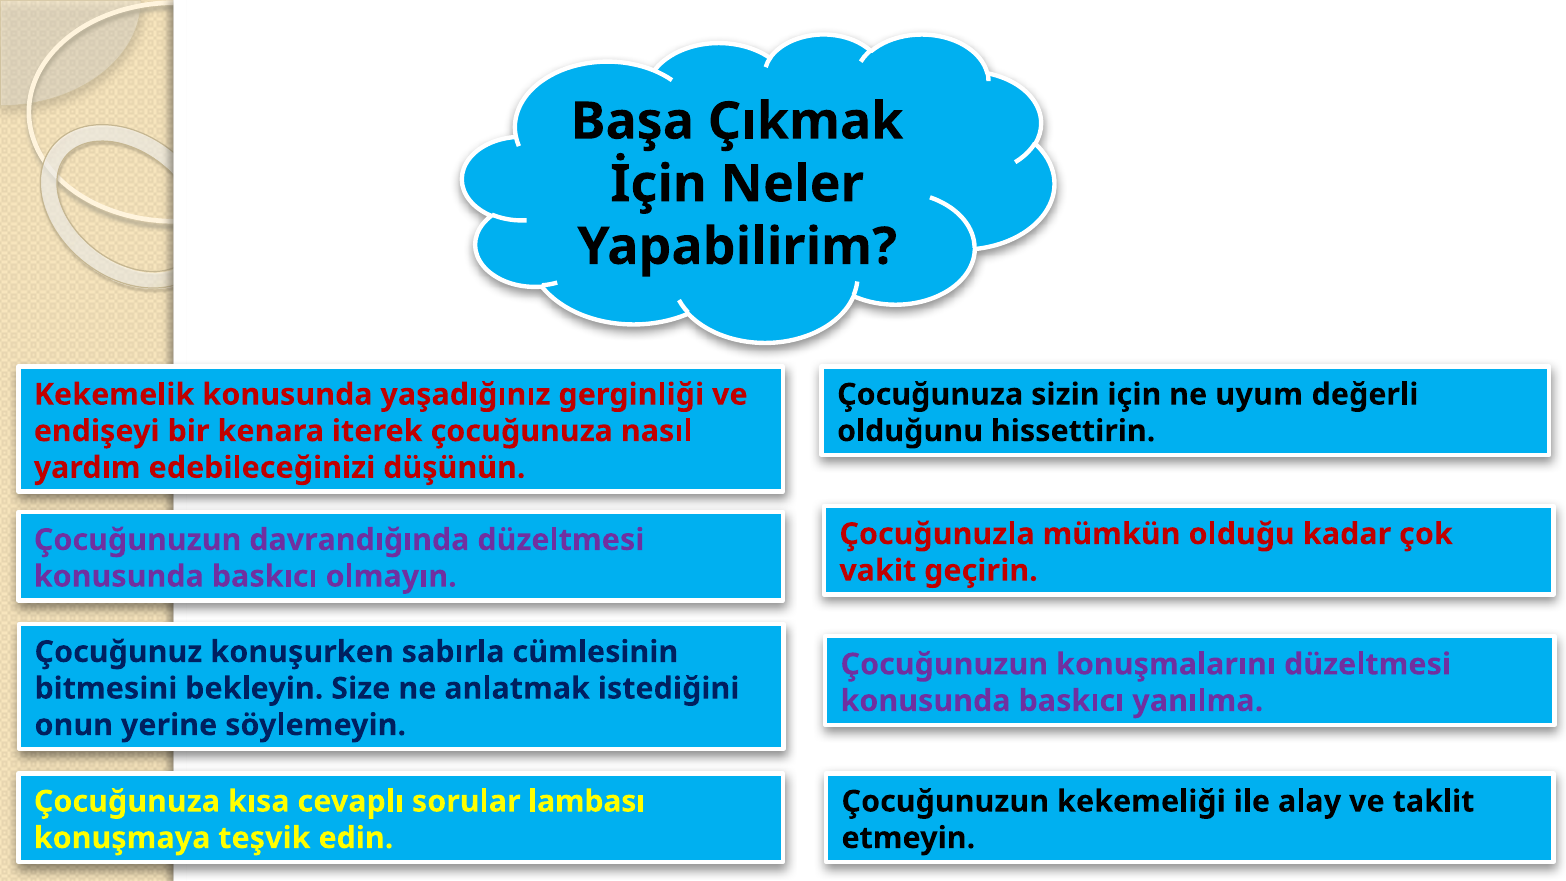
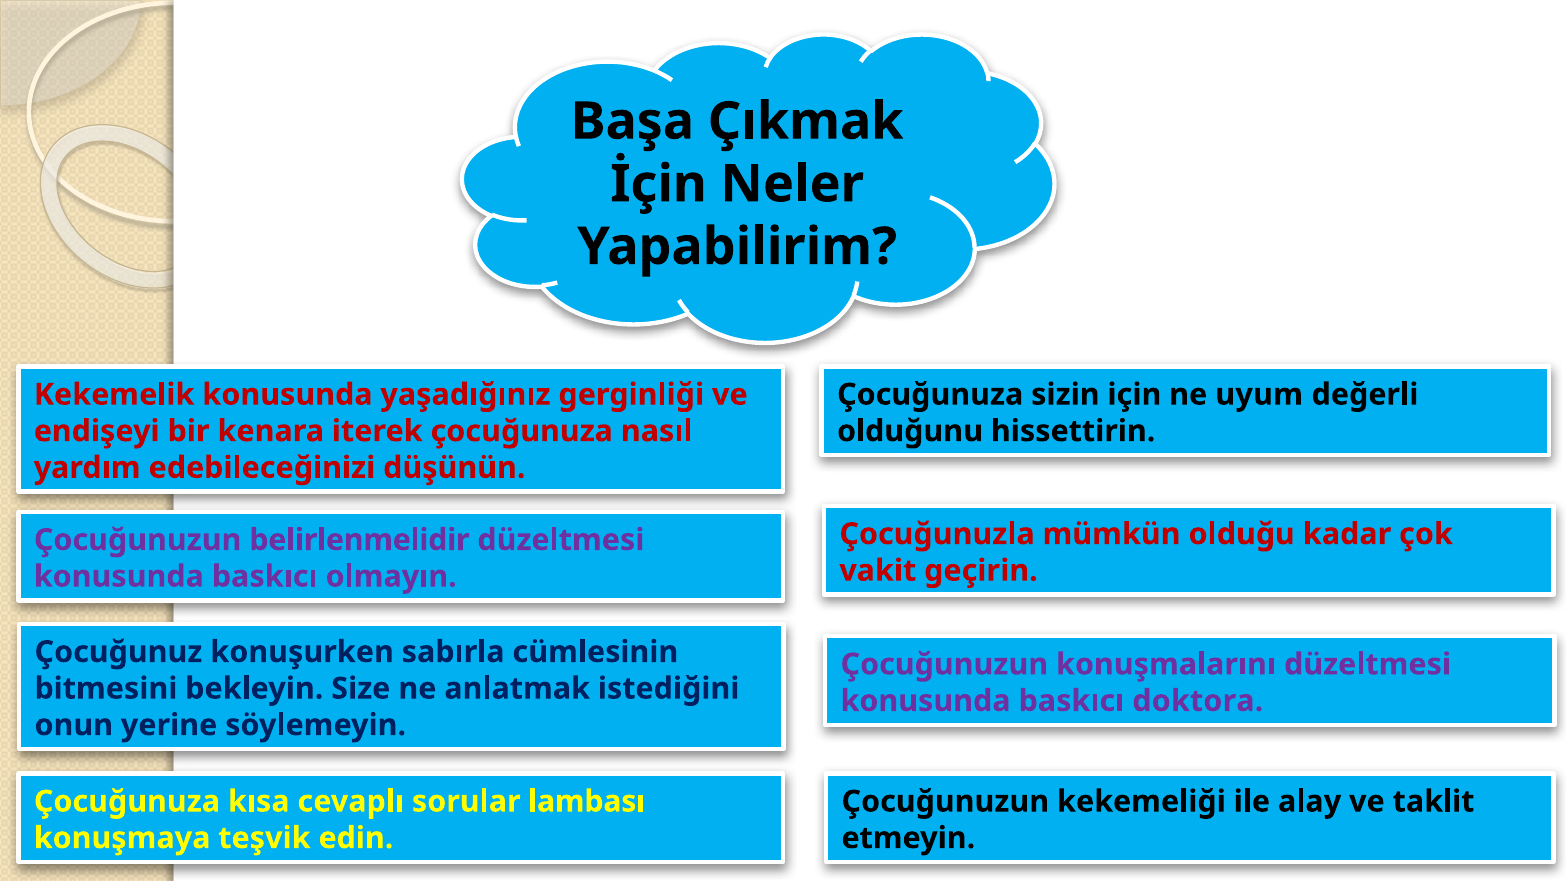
davrandığında: davrandığında -> belirlenmelidir (359, 540)
yanılma: yanılma -> doktora (1198, 701)
